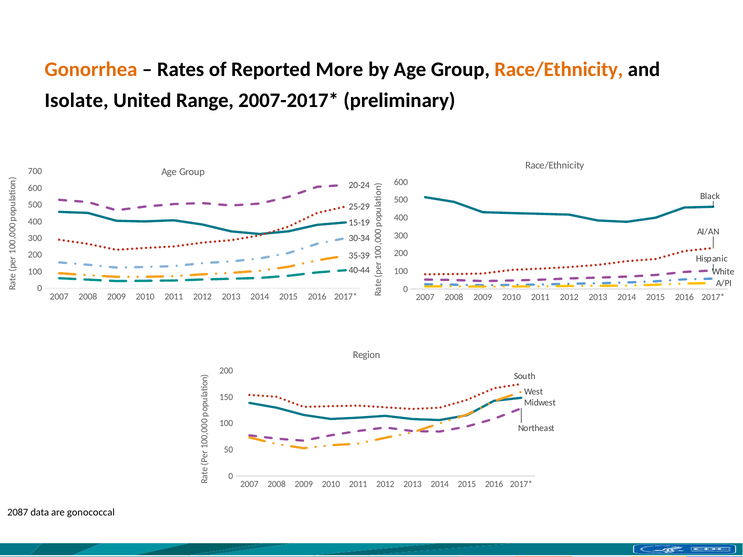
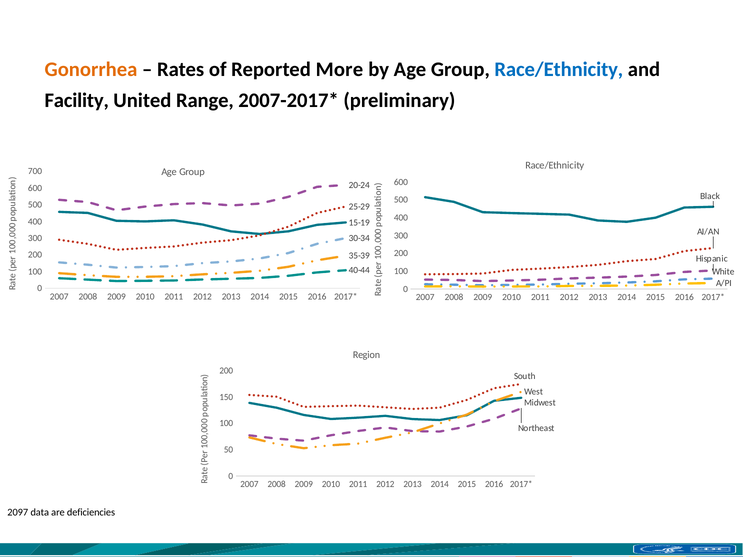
Race/Ethnicity colour: orange -> blue (559, 70)
Isolate: Isolate -> Facility (77, 101)
2087: 2087 -> 2097 (18, 513)
gonococcal: gonococcal -> deficiencies (91, 513)
